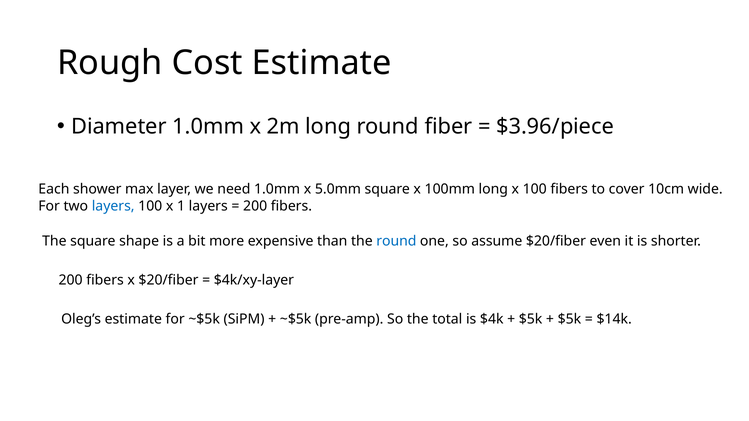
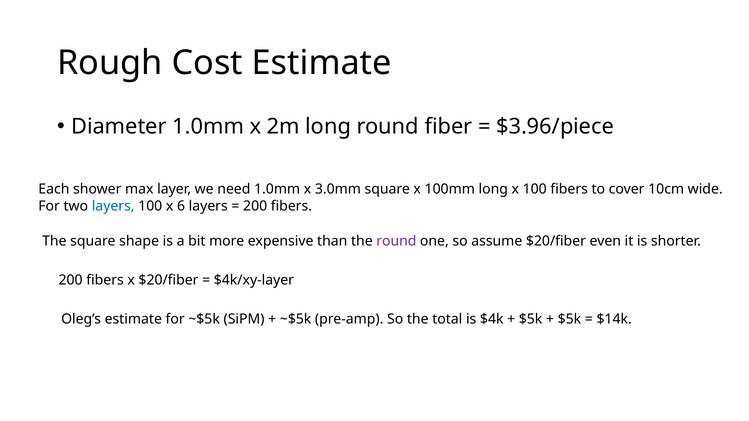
5.0mm: 5.0mm -> 3.0mm (338, 189)
1: 1 -> 6 (181, 206)
round colour: blue -> purple (396, 241)
